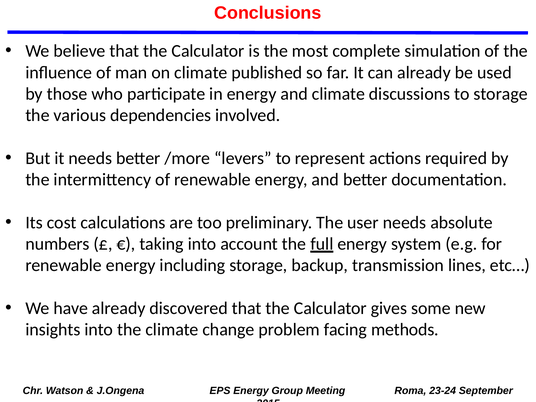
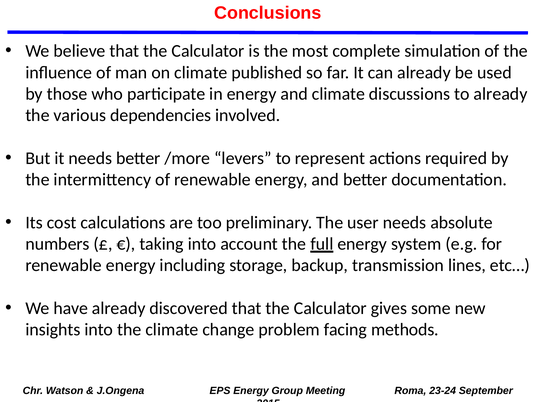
to storage: storage -> already (500, 94)
